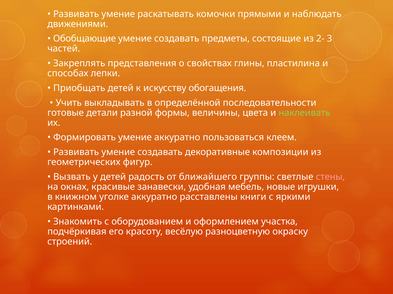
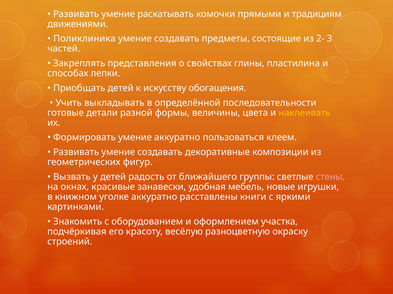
наблюдать: наблюдать -> традициям (317, 14)
Обобщающие: Обобщающие -> Поликлиника (84, 39)
наклеивать colour: light green -> yellow (304, 113)
